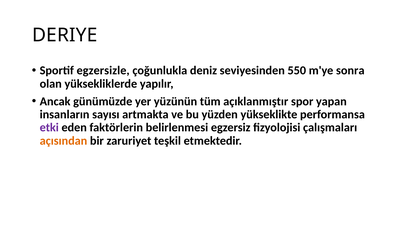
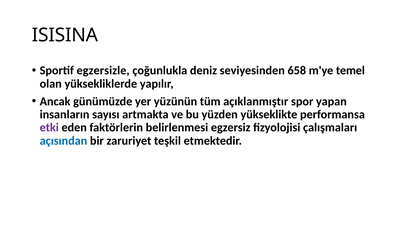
DERIYE: DERIYE -> ISISINA (65, 35)
550: 550 -> 658 (297, 71)
sonra: sonra -> temel (350, 71)
açısından colour: orange -> blue (63, 141)
